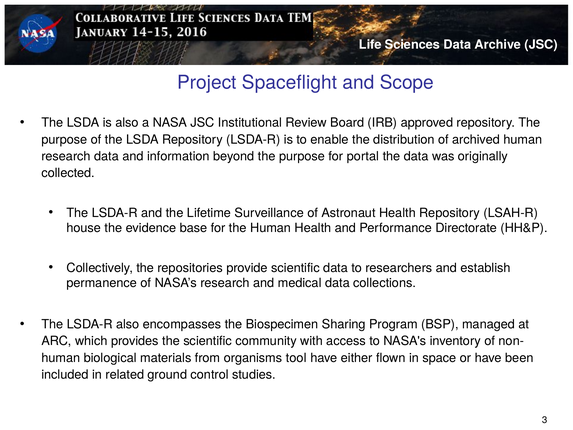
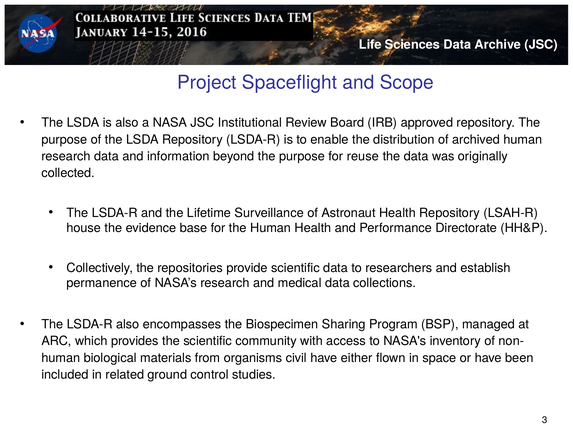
portal: portal -> reuse (363, 156)
tool: tool -> civil (296, 358)
